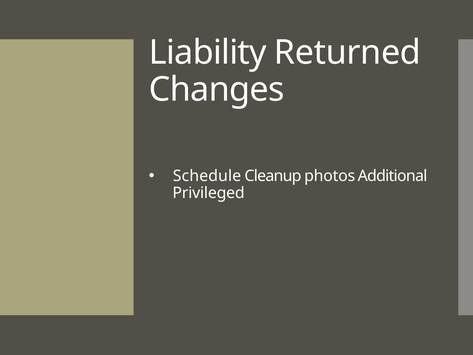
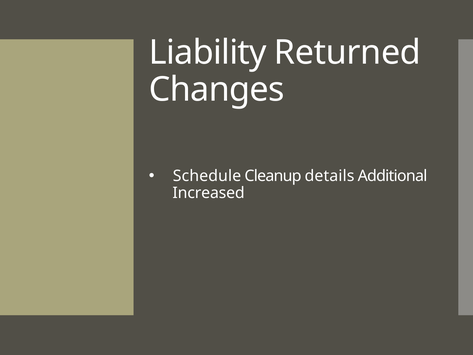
photos: photos -> details (330, 176)
Privileged: Privileged -> Increased (209, 193)
